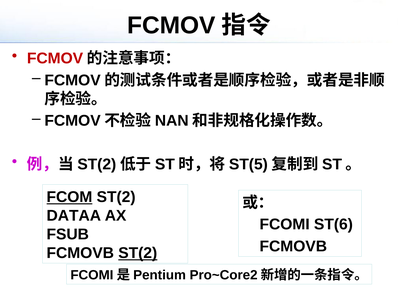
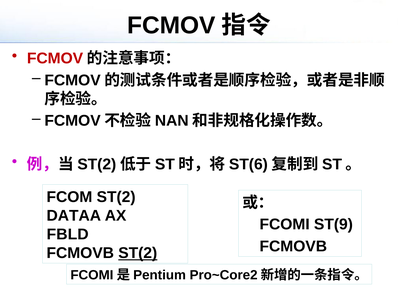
ST(5: ST(5 -> ST(6 (248, 165)
FCOM underline: present -> none (69, 198)
ST(6: ST(6 -> ST(9 (333, 225)
FSUB: FSUB -> FBLD (68, 235)
